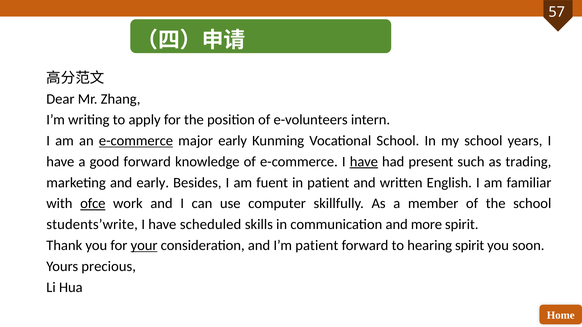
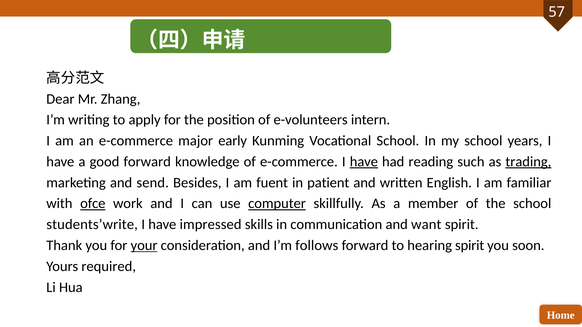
e-commerce underline: present -> none (136, 141)
present: present -> reading (431, 162)
trading underline: none -> present (528, 162)
and early: early -> send (153, 183)
computer underline: none -> present (277, 204)
scheduled: scheduled -> impressed (211, 225)
more: more -> want (426, 225)
I’m patient: patient -> follows (317, 246)
precious: precious -> required (109, 267)
